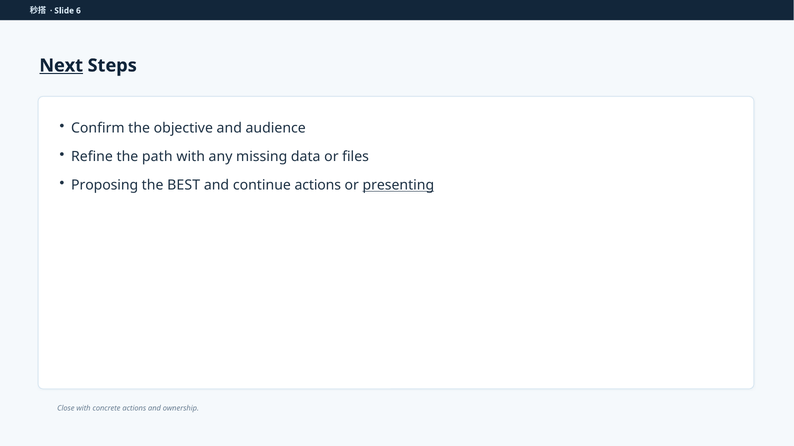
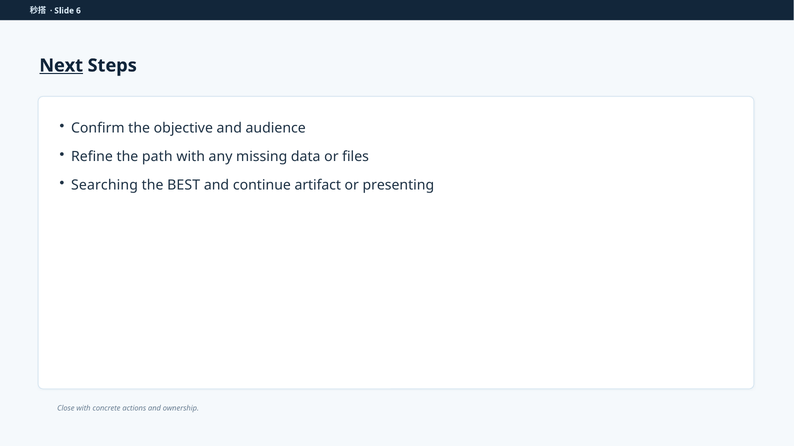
Proposing: Proposing -> Searching (105, 185)
continue actions: actions -> artifact (318, 185)
presenting underline: present -> none (398, 185)
